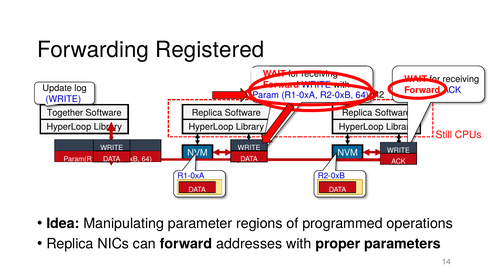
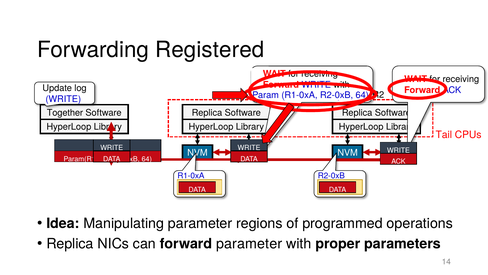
Still: Still -> Tail (444, 135)
forward addresses: addresses -> parameter (249, 243)
